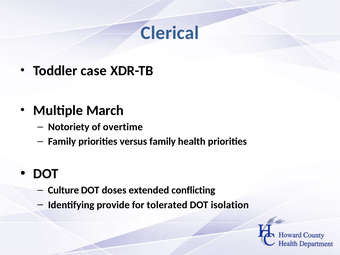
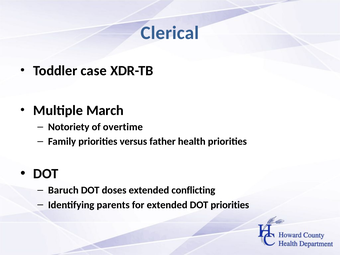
versus family: family -> father (163, 141)
Culture: Culture -> Baruch (63, 190)
provide: provide -> parents (113, 205)
for tolerated: tolerated -> extended (167, 205)
DOT isolation: isolation -> priorities (230, 205)
